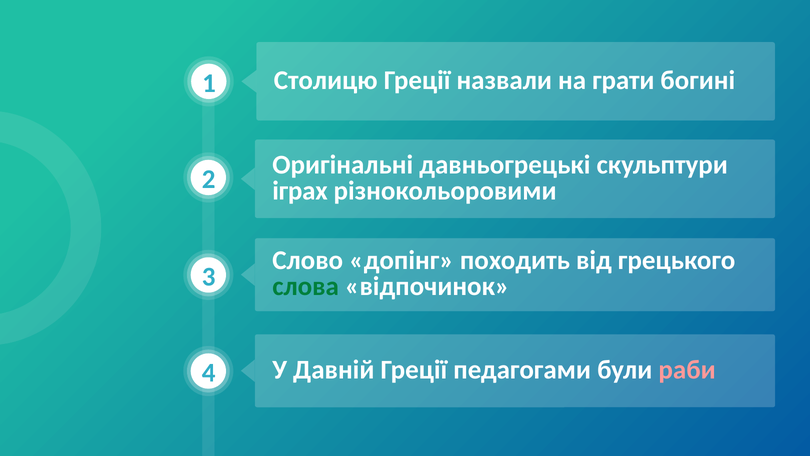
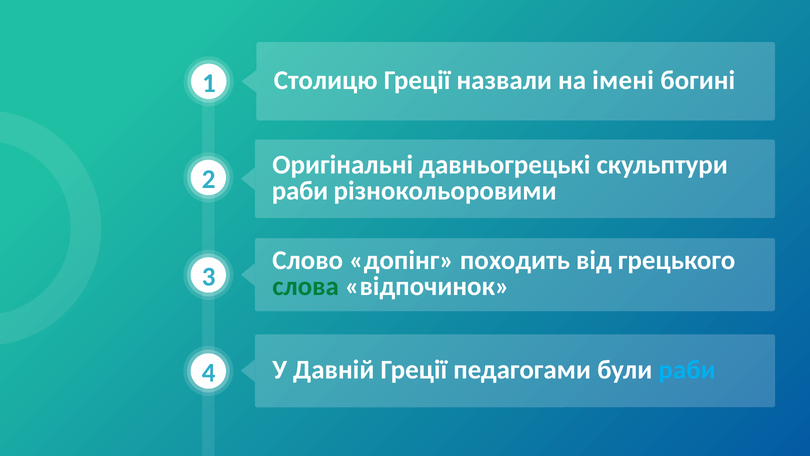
грати: грати -> імені (623, 80)
іграх: іграх -> раби (300, 190)
раби colour: pink -> light blue (687, 369)
